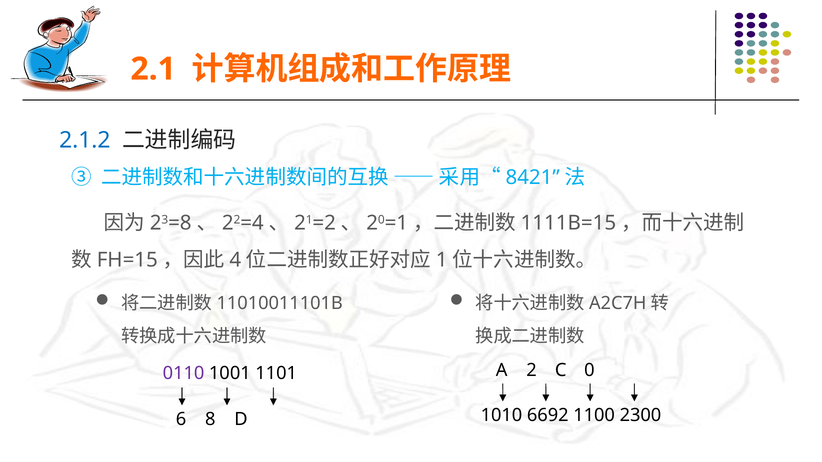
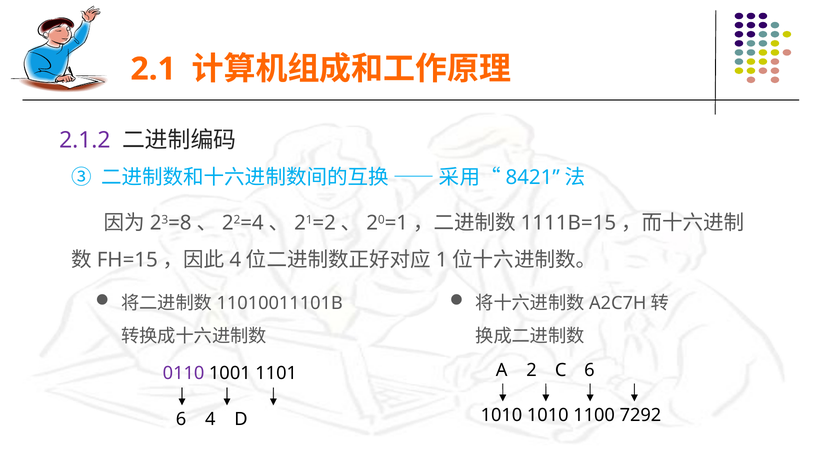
2.1.2 colour: blue -> purple (85, 140)
C 0: 0 -> 6 (589, 370)
1010 6692: 6692 -> 1010 (548, 415)
2300: 2300 -> 7292 (640, 415)
8: 8 -> 4 (210, 419)
